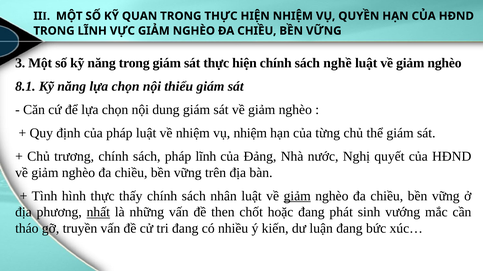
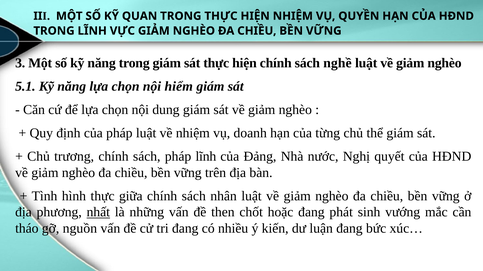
8.1: 8.1 -> 5.1 (25, 87)
thiểu: thiểu -> hiểm (179, 87)
vụ nhiệm: nhiệm -> doanh (250, 133)
thấy: thấy -> giữa (131, 196)
giảm underline: present -> none (297, 196)
truyền: truyền -> nguồn (80, 229)
